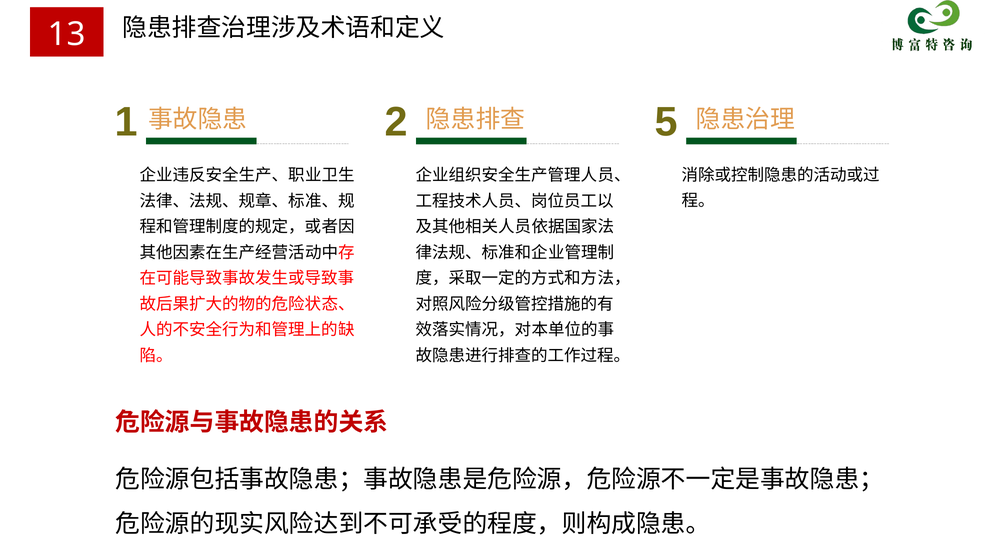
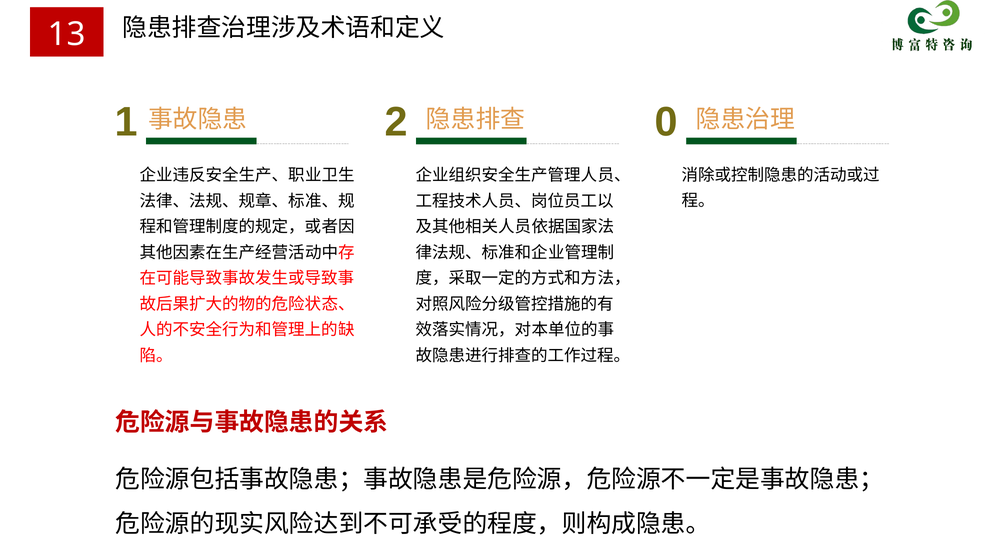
5: 5 -> 0 (666, 122)
